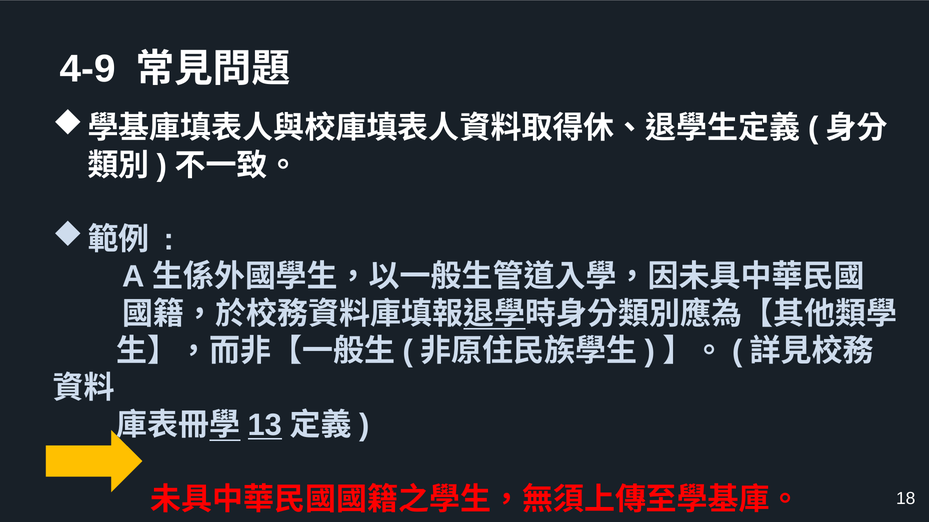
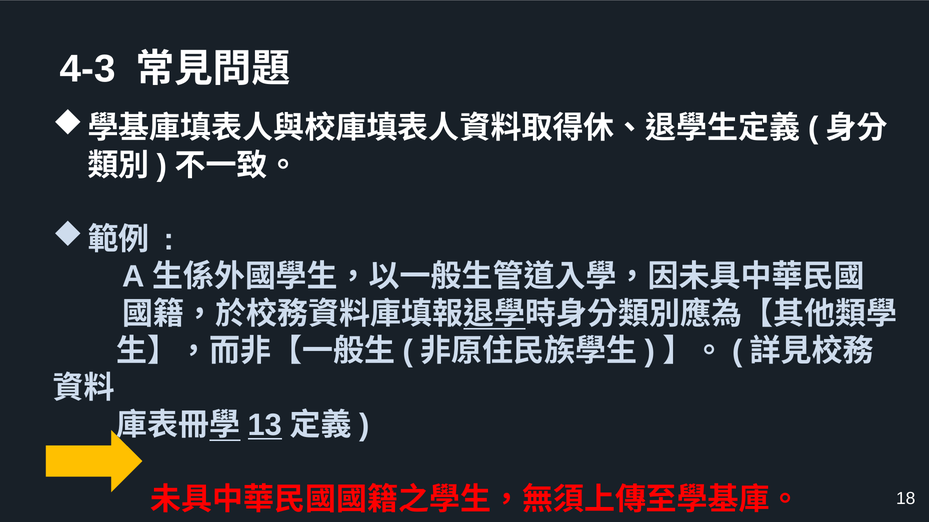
4-9: 4-9 -> 4-3 (88, 69)
